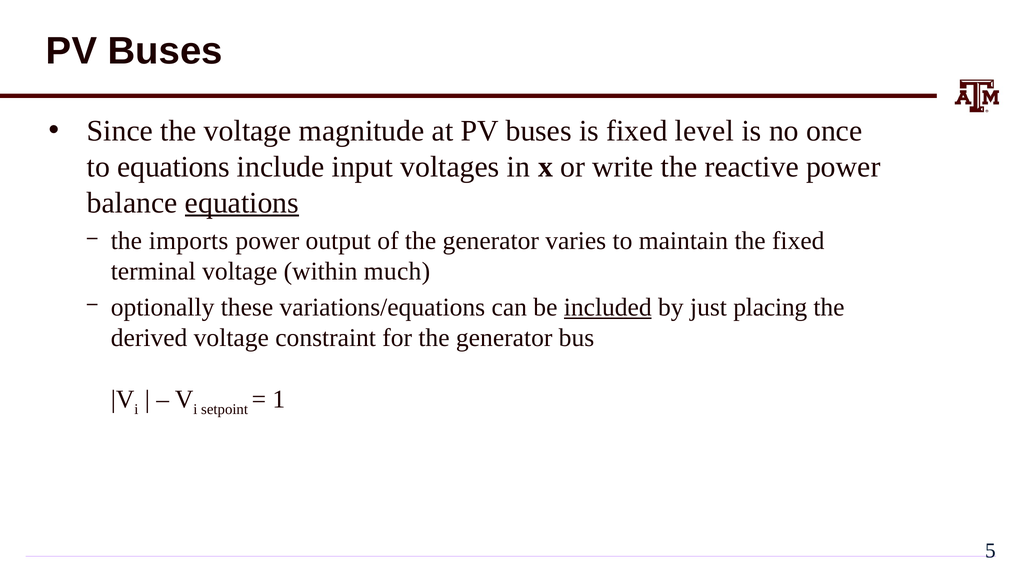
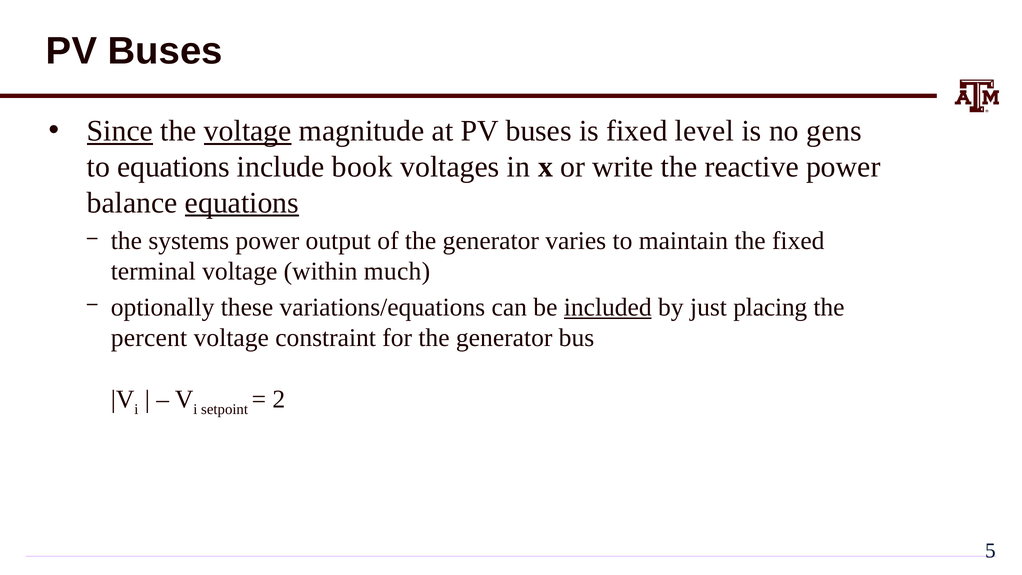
Since underline: none -> present (120, 131)
voltage underline: none -> present (248, 131)
once: once -> gens (834, 131)
input: input -> book (362, 167)
imports: imports -> systems (189, 241)
derived: derived -> percent (149, 338)
1: 1 -> 2 (279, 399)
